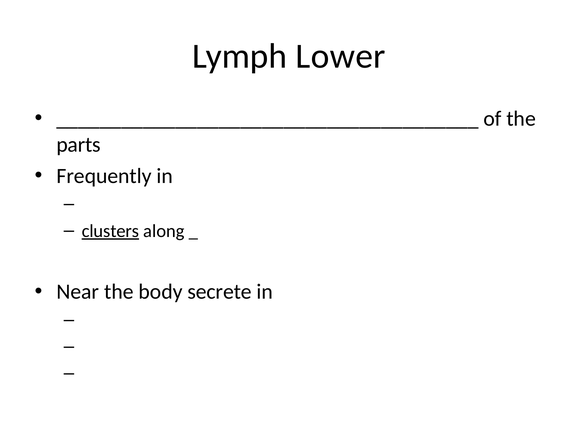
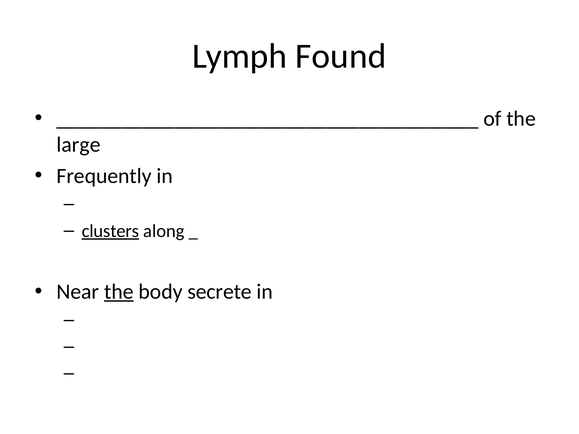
Lower: Lower -> Found (341, 56)
parts: parts -> large (78, 145)
the underline: none -> present (119, 292)
